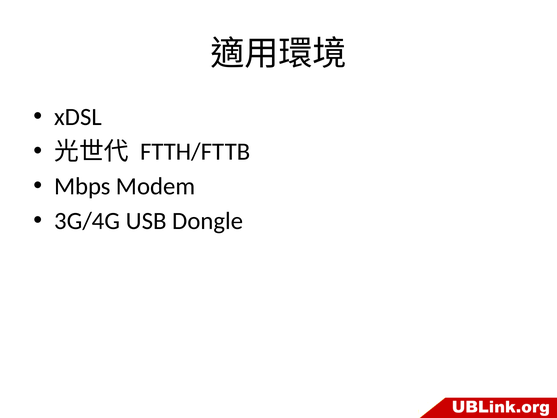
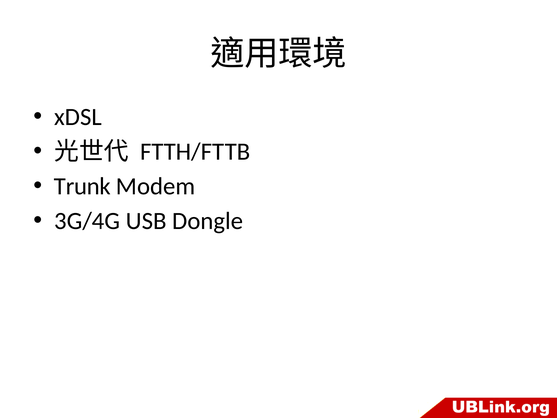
Mbps: Mbps -> Trunk (82, 186)
